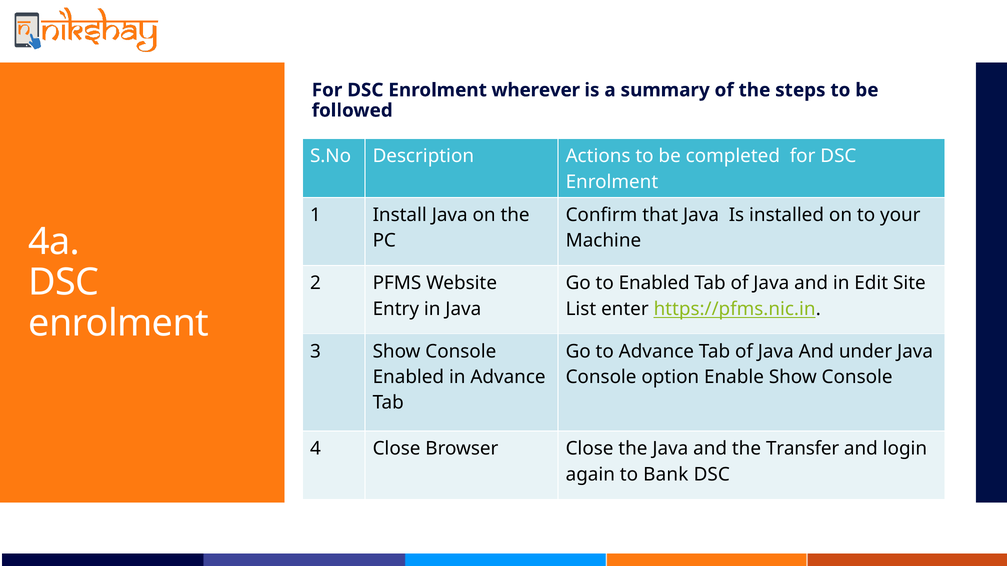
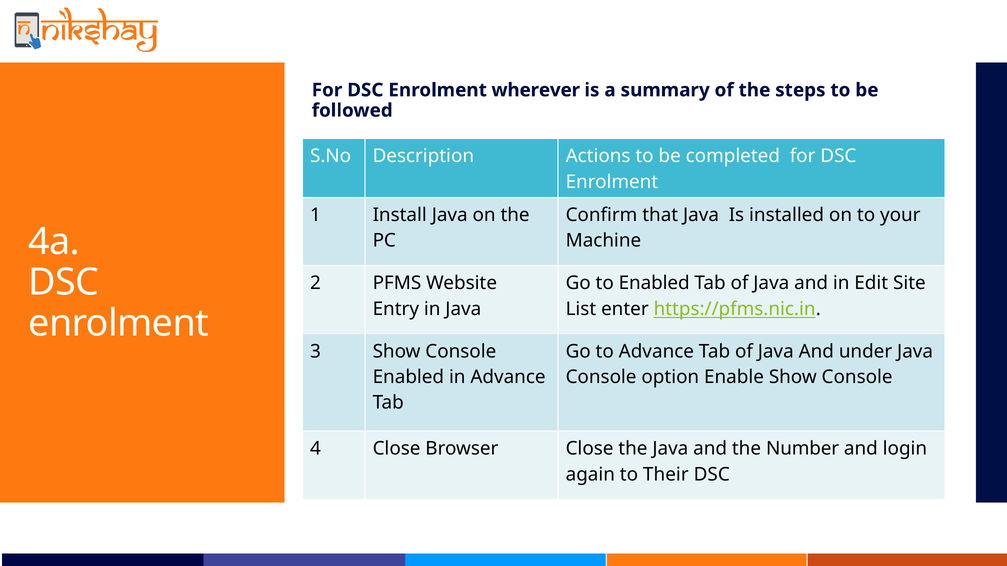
Transfer: Transfer -> Number (803, 449)
Bank: Bank -> Their (666, 475)
